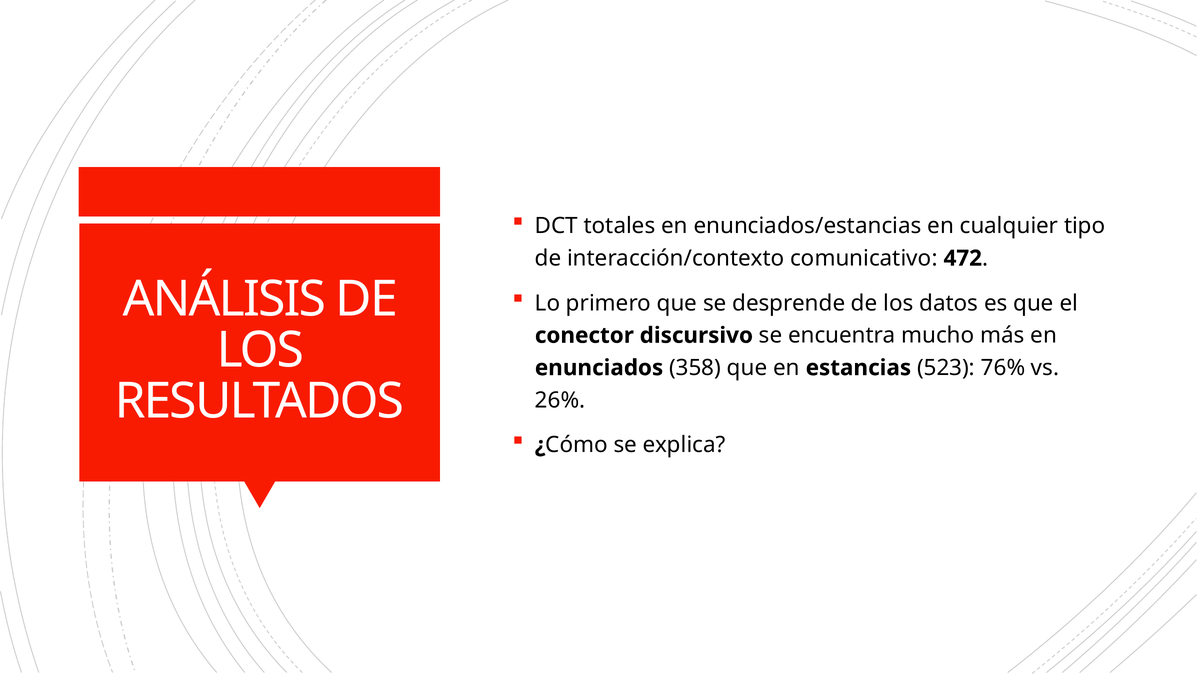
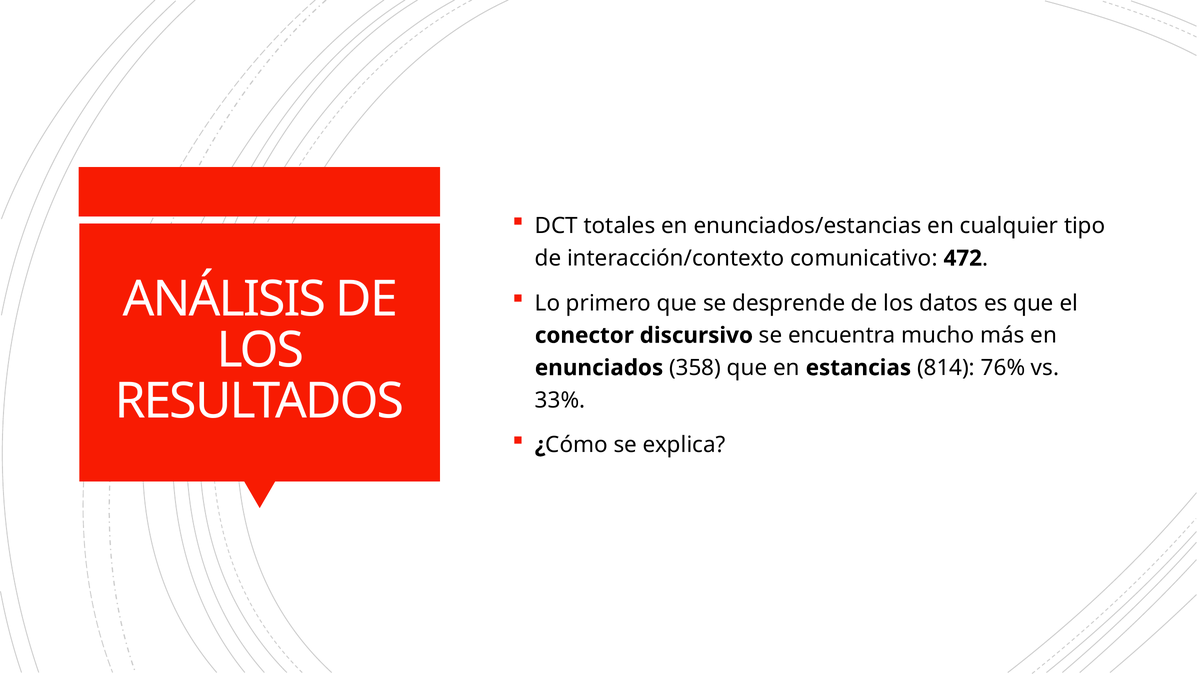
523: 523 -> 814 (946, 368)
26%: 26% -> 33% (560, 400)
